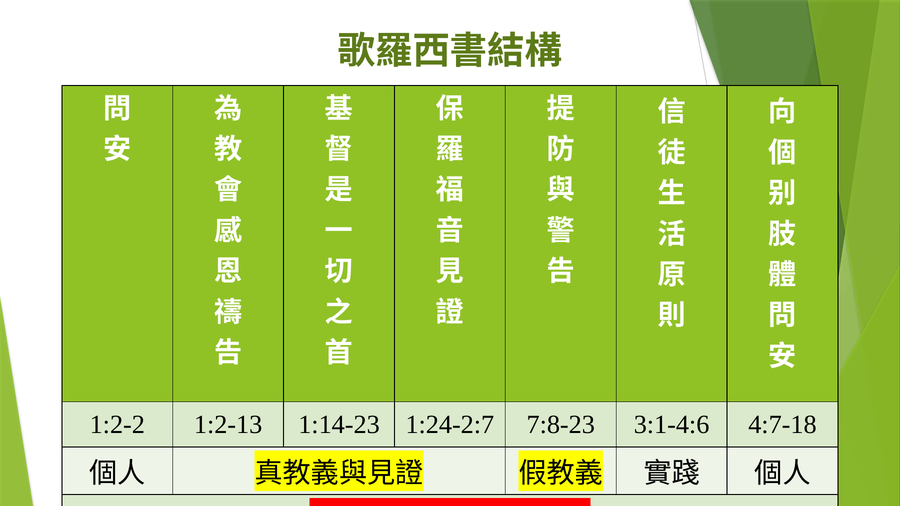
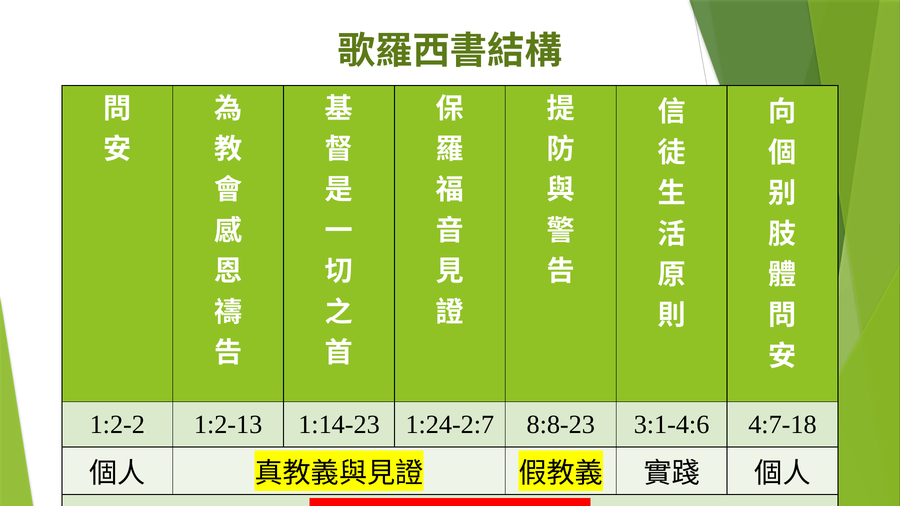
7:8-23: 7:8-23 -> 8:8-23 (561, 425)
